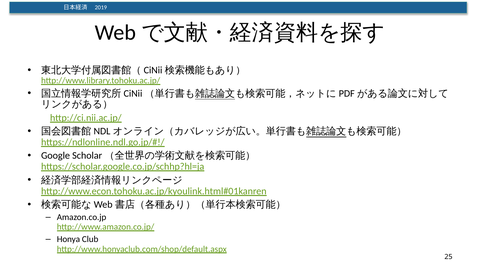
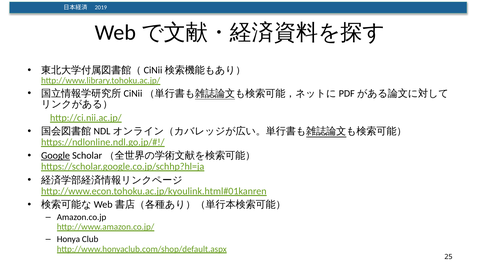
Google underline: none -> present (56, 156)
